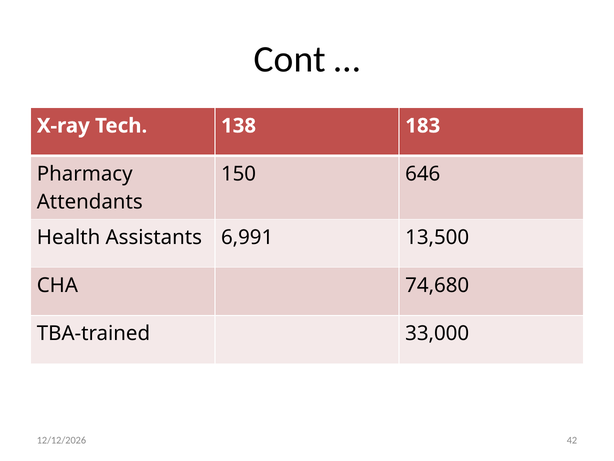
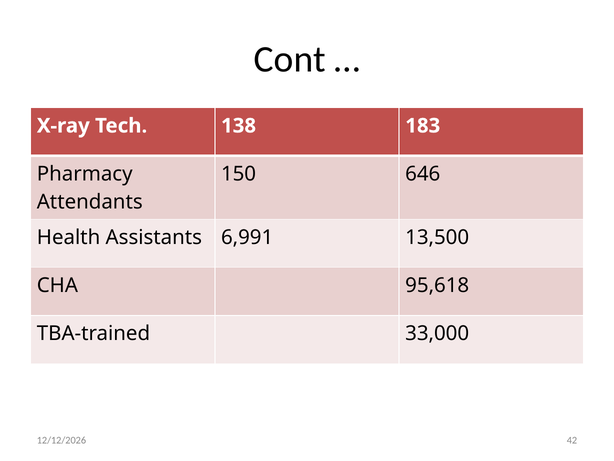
74,680: 74,680 -> 95,618 (437, 285)
